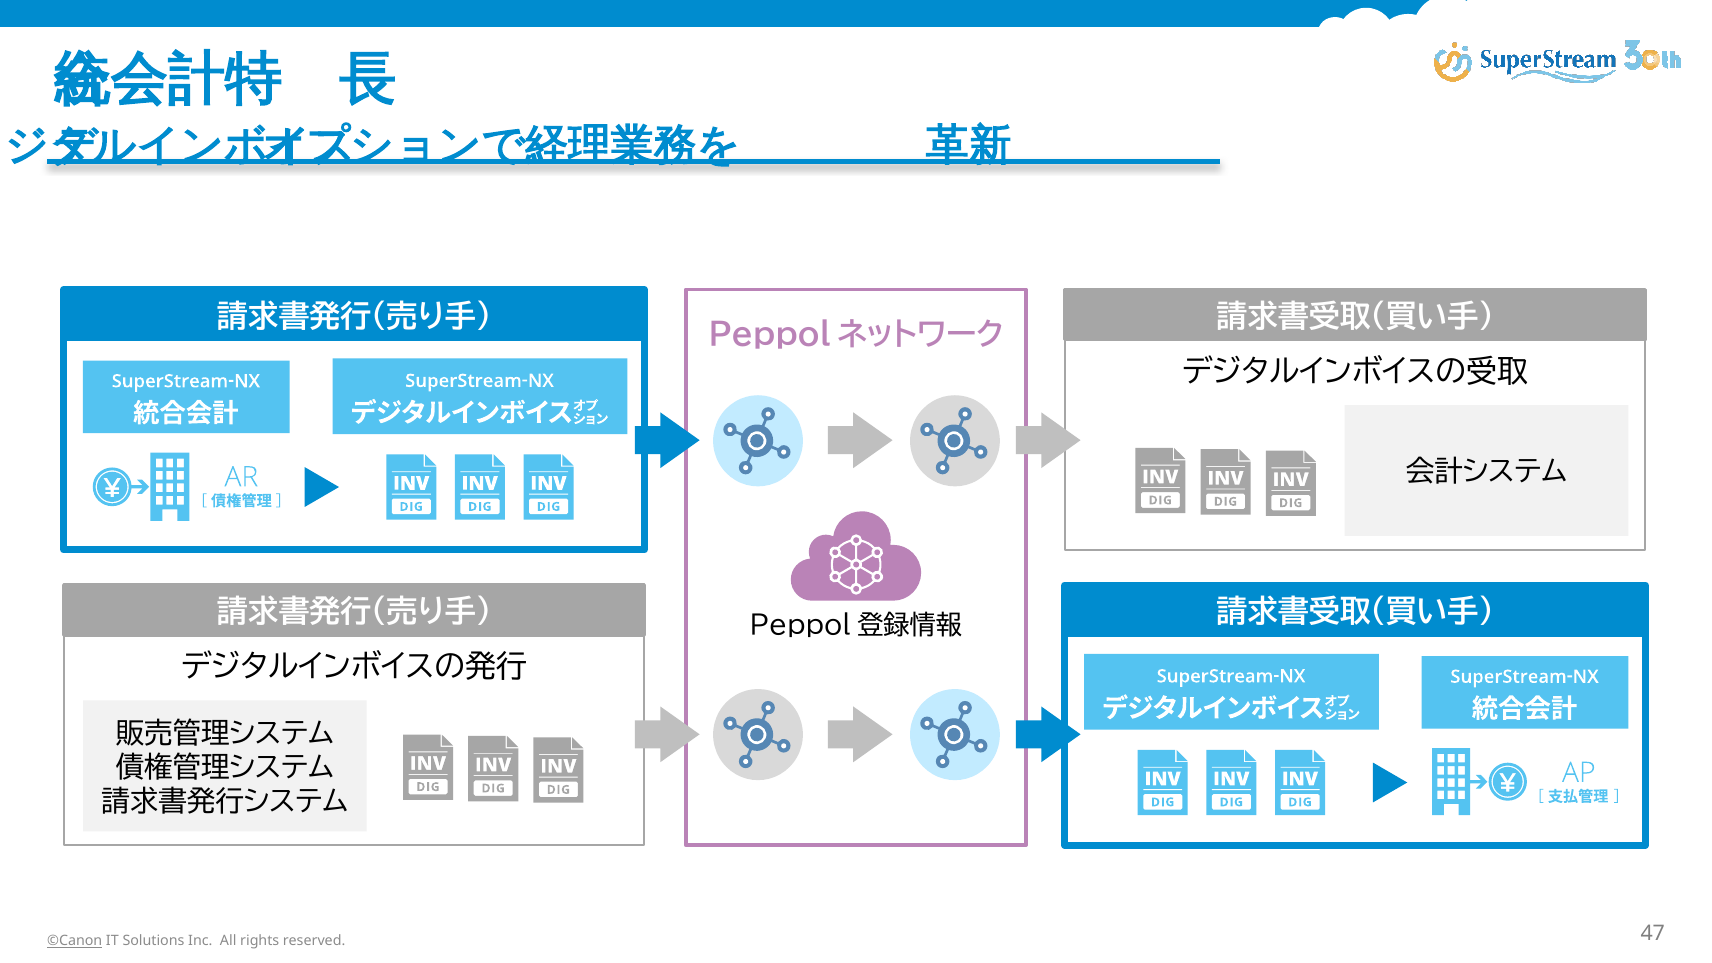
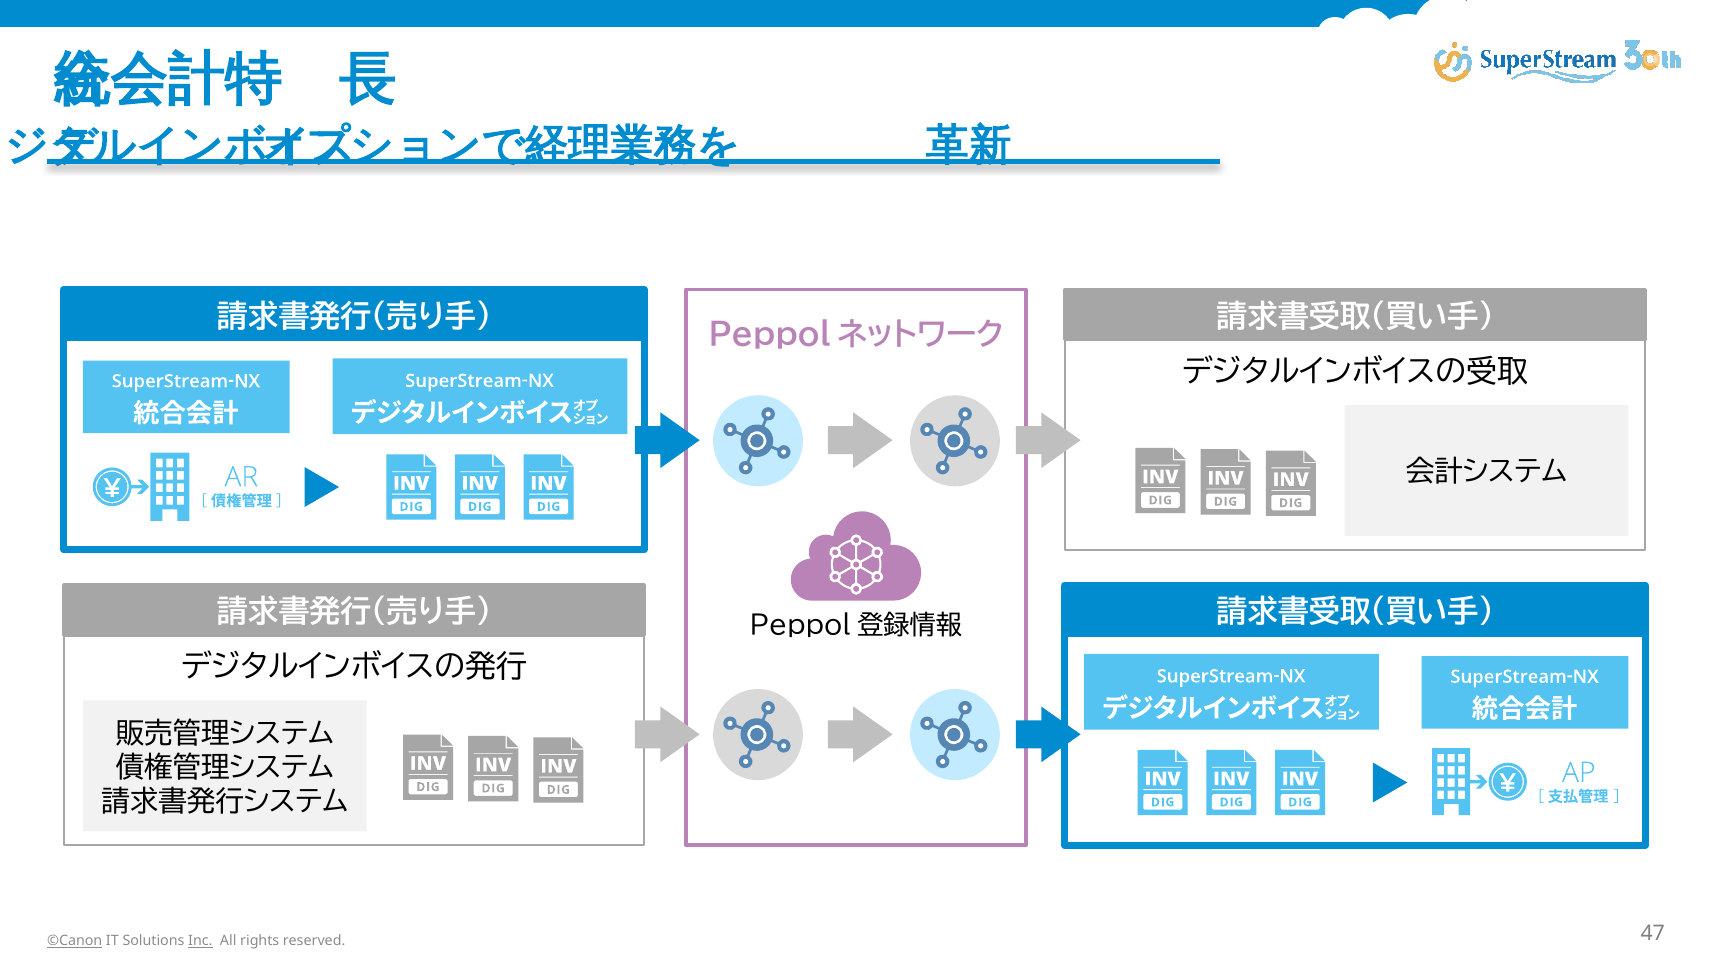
Inc underline: none -> present (200, 941)
